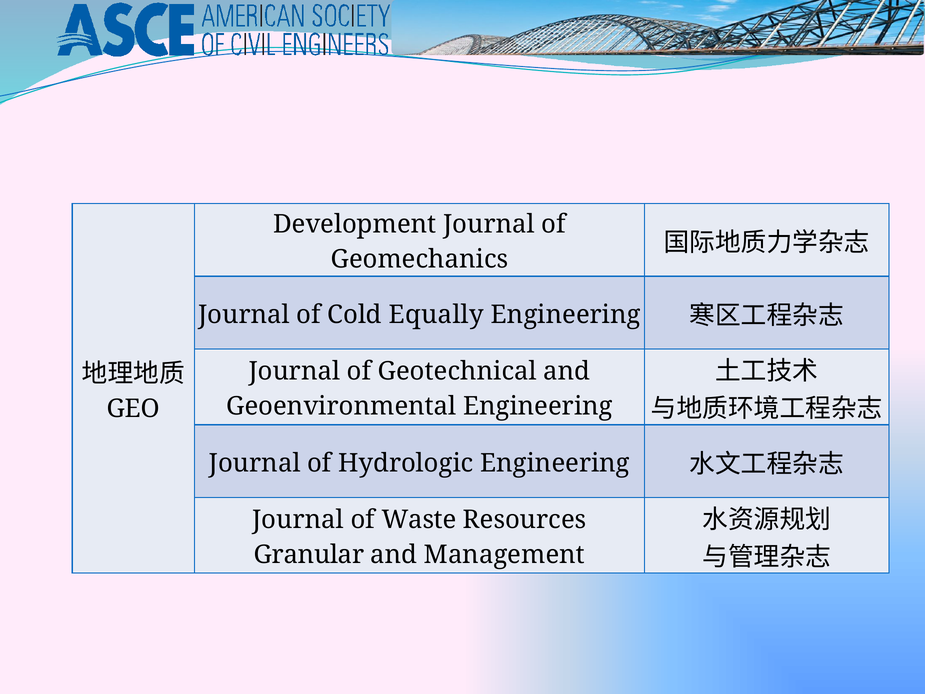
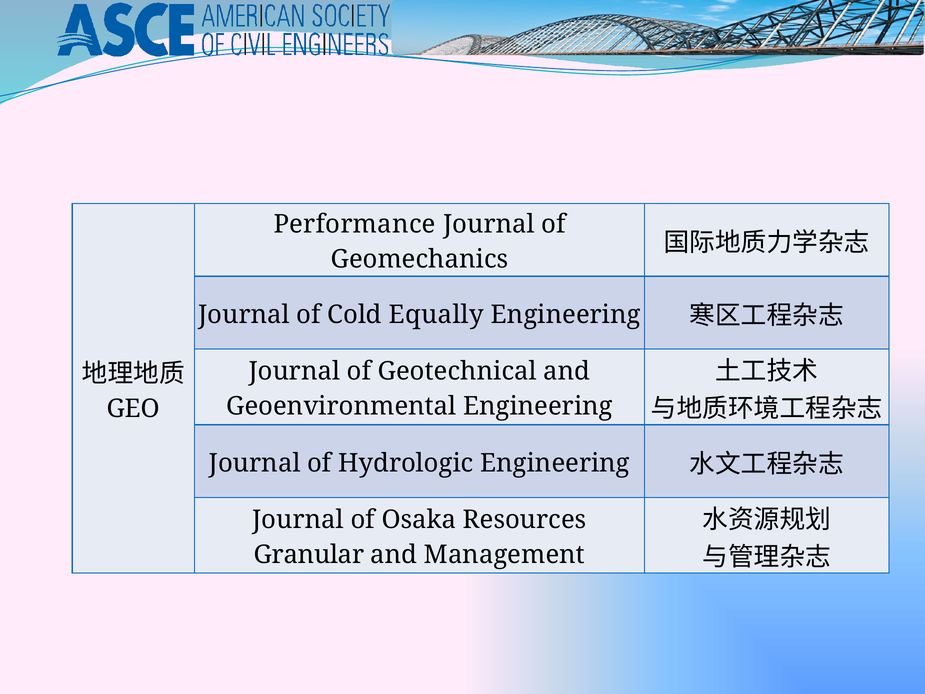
Development: Development -> Performance (355, 224)
Waste: Waste -> Osaka (419, 520)
